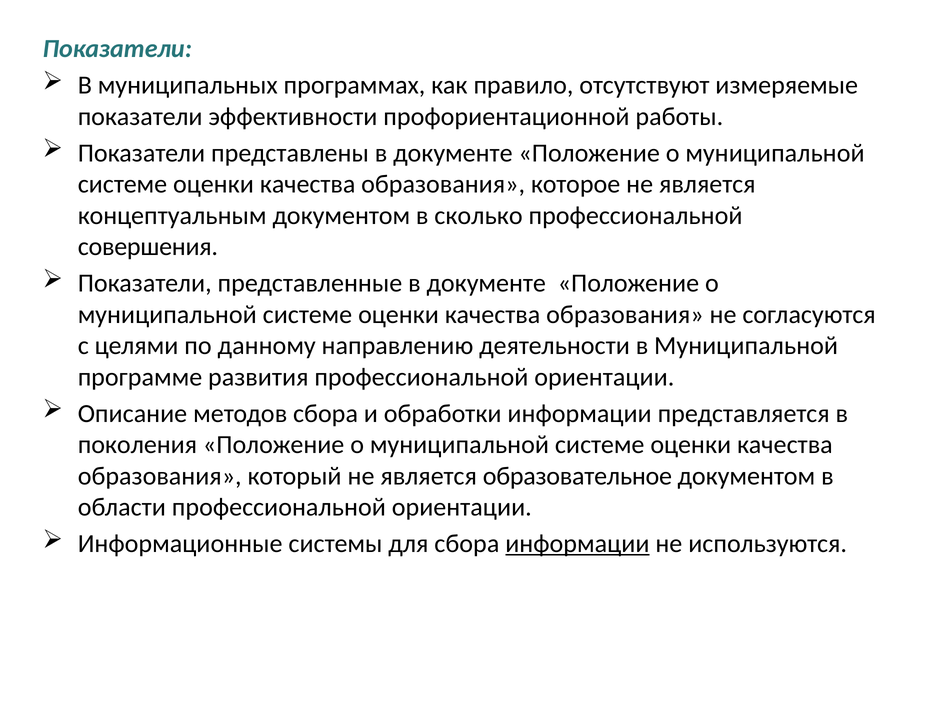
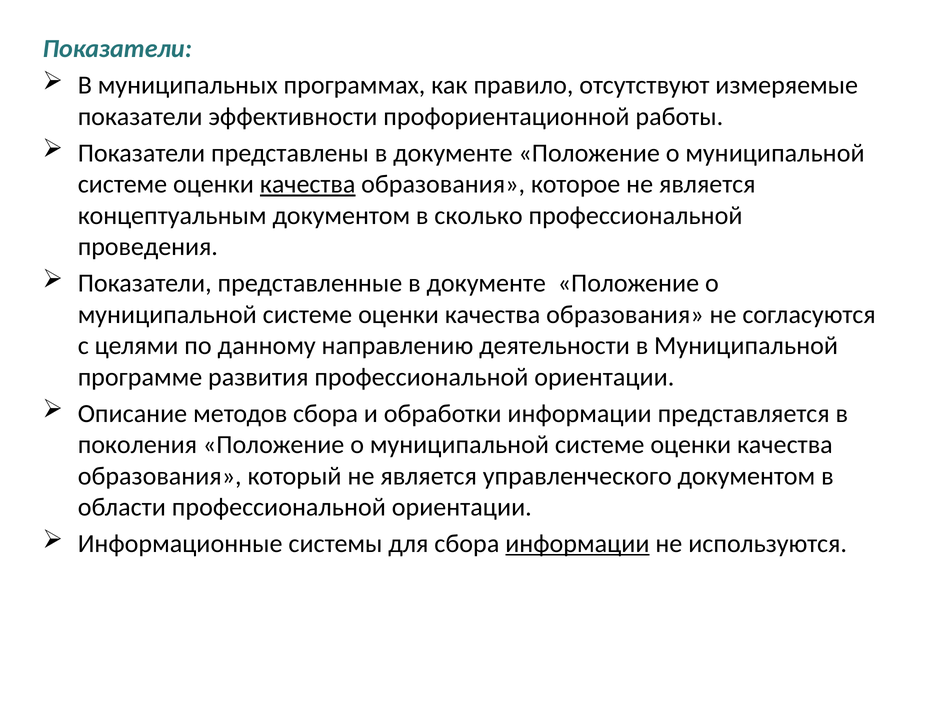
качества underline: none -> present (308, 184)
совершения: совершения -> проведения (148, 247)
образовательное: образовательное -> управленческого (577, 476)
